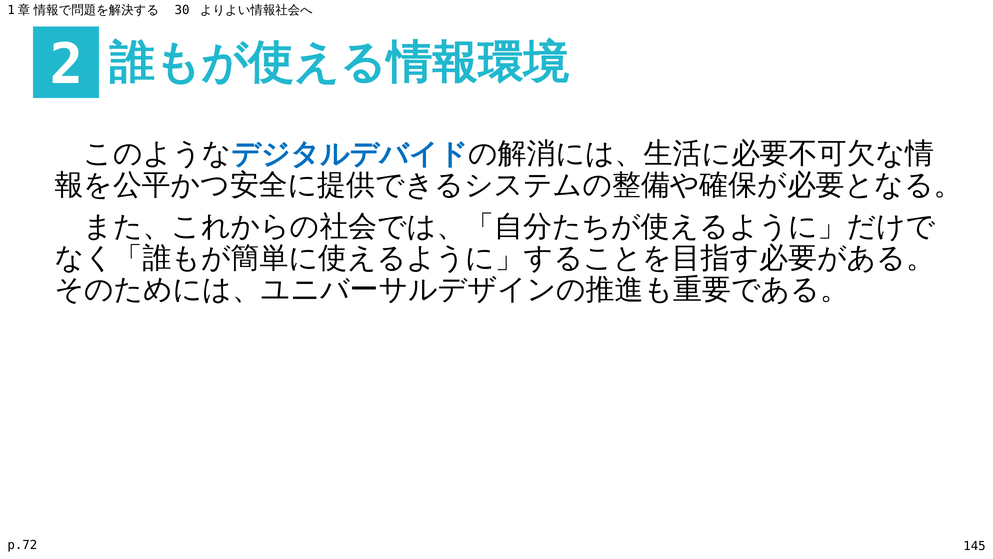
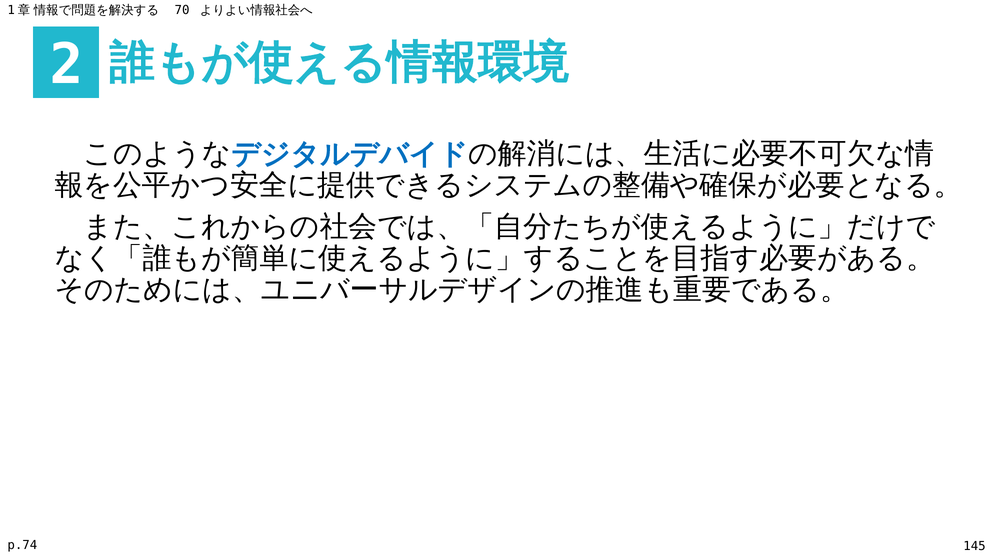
30: 30 -> 70 (182, 10)
p.72: p.72 -> p.74 (22, 545)
